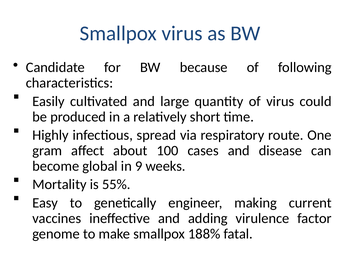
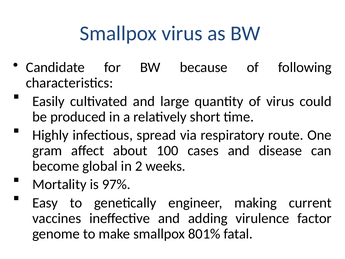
9: 9 -> 2 (139, 166)
55%: 55% -> 97% (116, 184)
188%: 188% -> 801% (204, 234)
